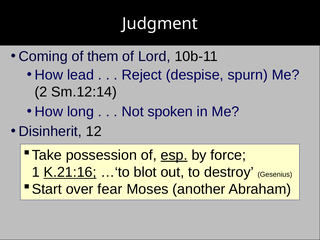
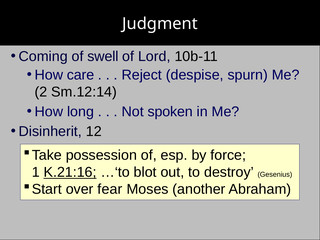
them: them -> swell (103, 56)
lead: lead -> care (81, 75)
esp underline: present -> none (174, 155)
